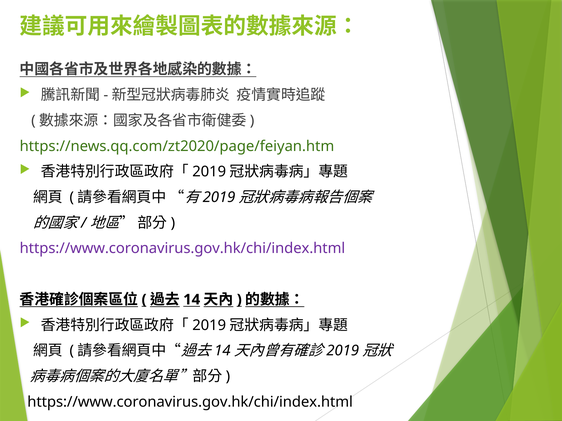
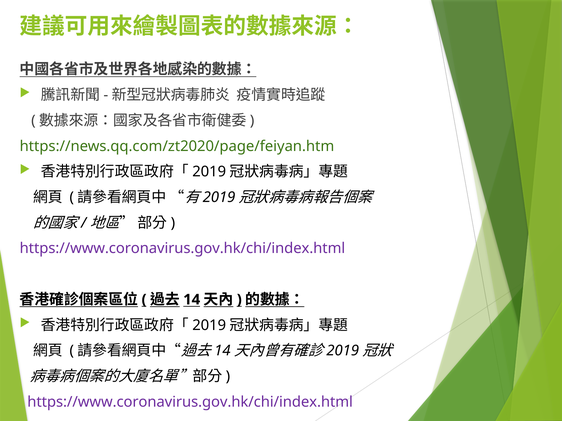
https://www.coronavirus.gov.hk/chi/index.html colour: black -> purple (190, 402)
